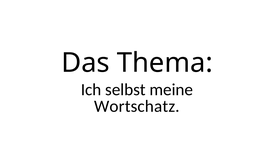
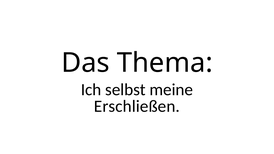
Wortschatz: Wortschatz -> Erschließen (137, 106)
